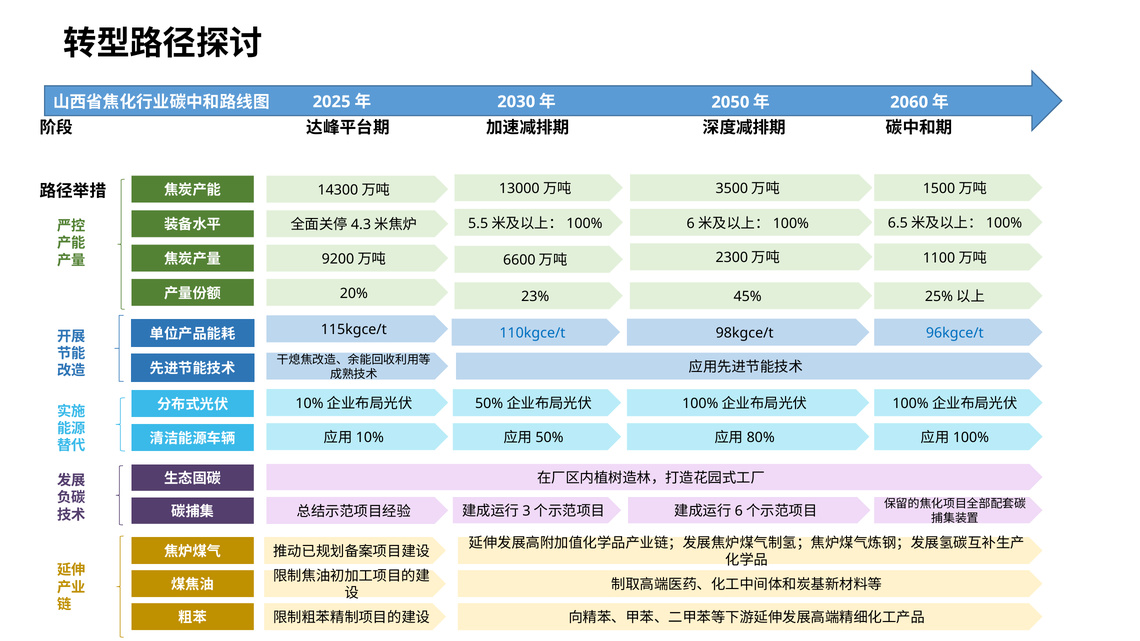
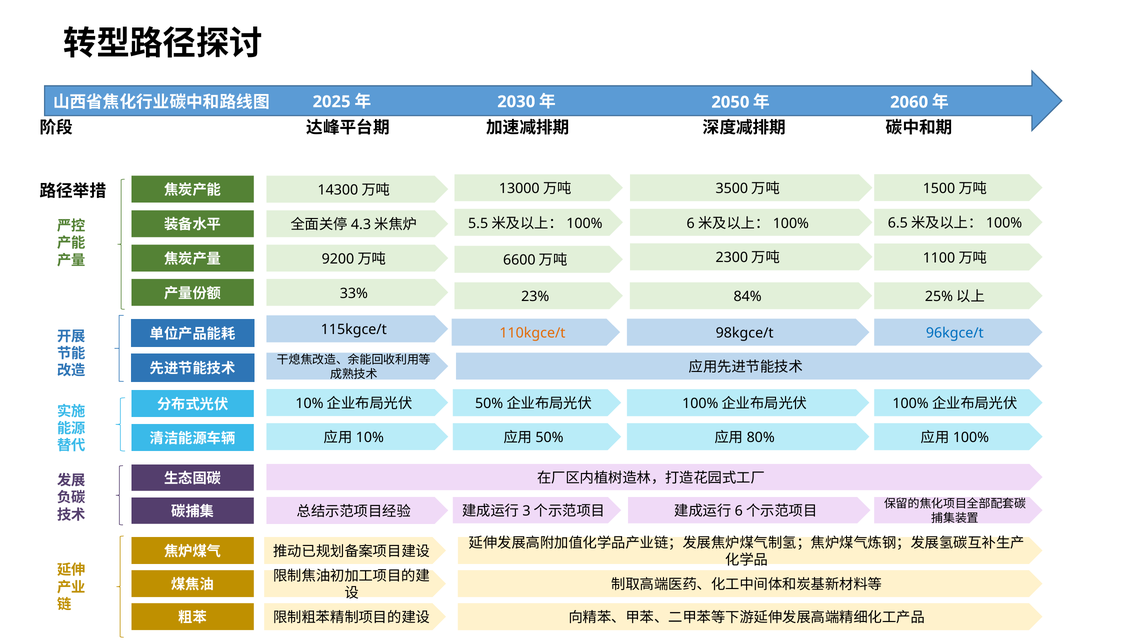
20%: 20% -> 33% (354, 293)
45%: 45% -> 84% (748, 297)
110kgce/t colour: blue -> orange (532, 333)
